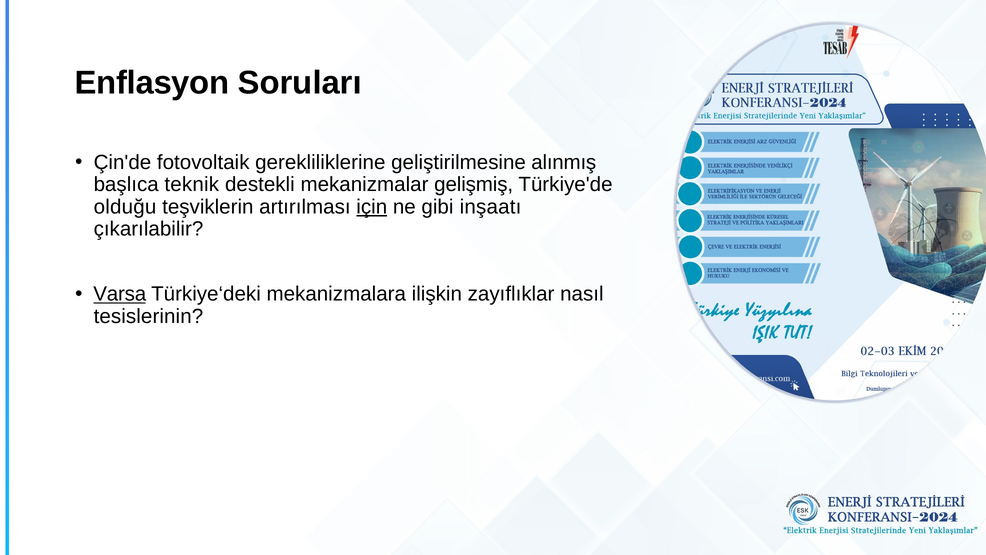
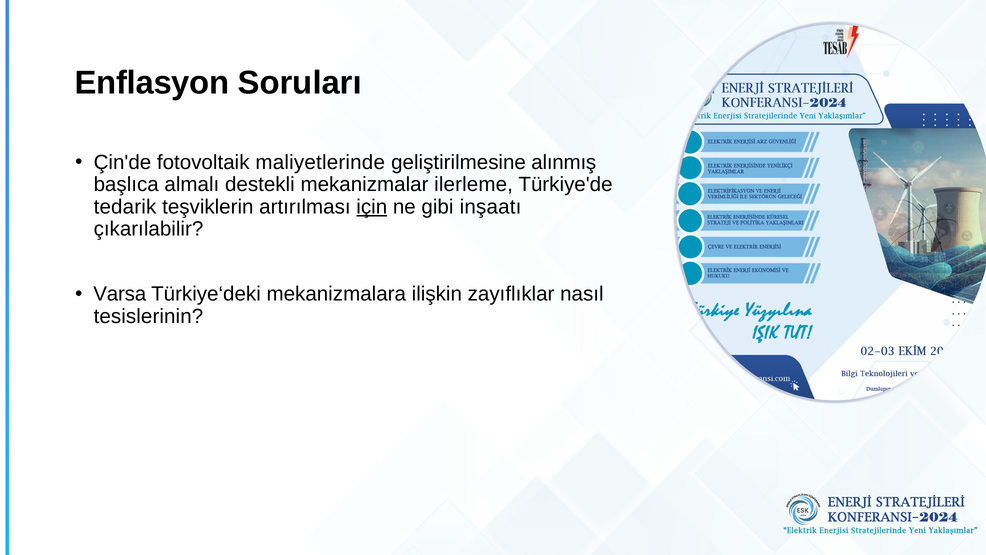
gerekliliklerine: gerekliliklerine -> maliyetlerinde (320, 162)
teknik: teknik -> almalı (192, 185)
gelişmiş: gelişmiş -> ilerleme (474, 185)
olduğu: olduğu -> tedarik (125, 207)
Varsa underline: present -> none (120, 294)
